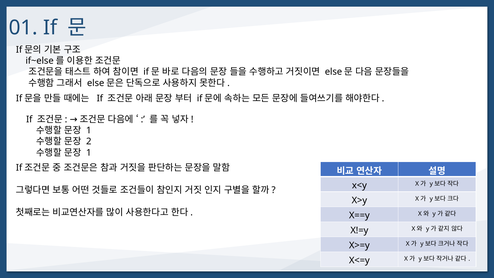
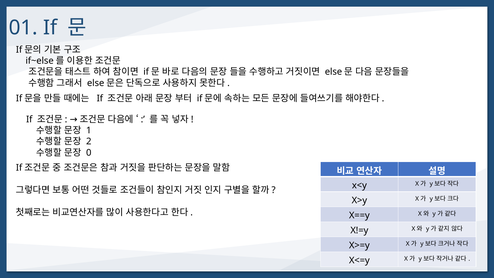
1: 1 -> 0 (89, 153)
